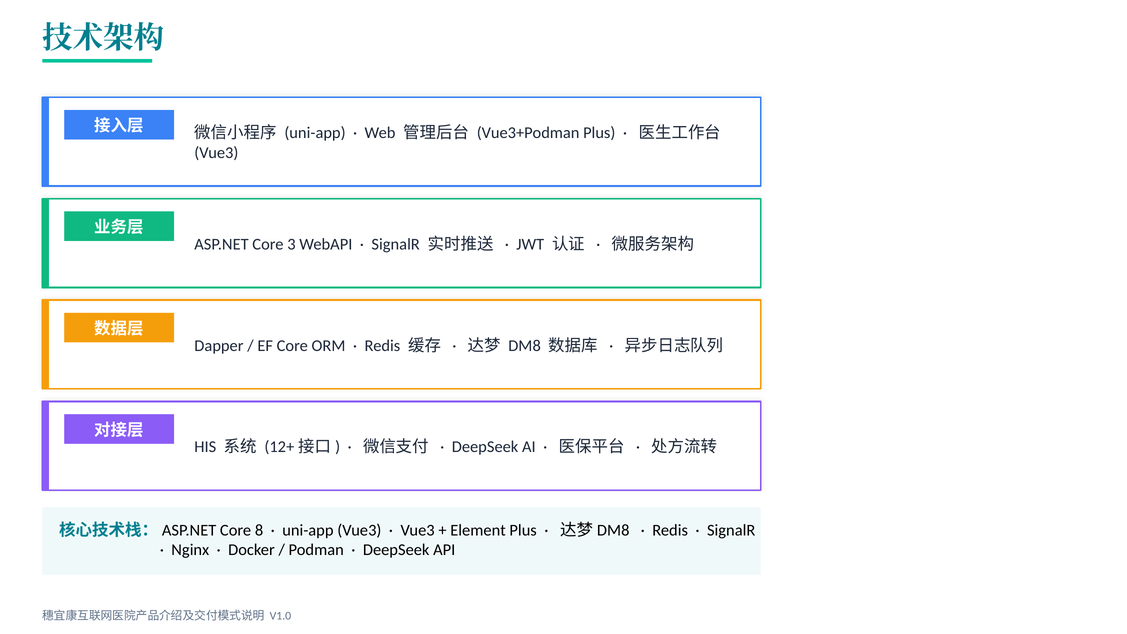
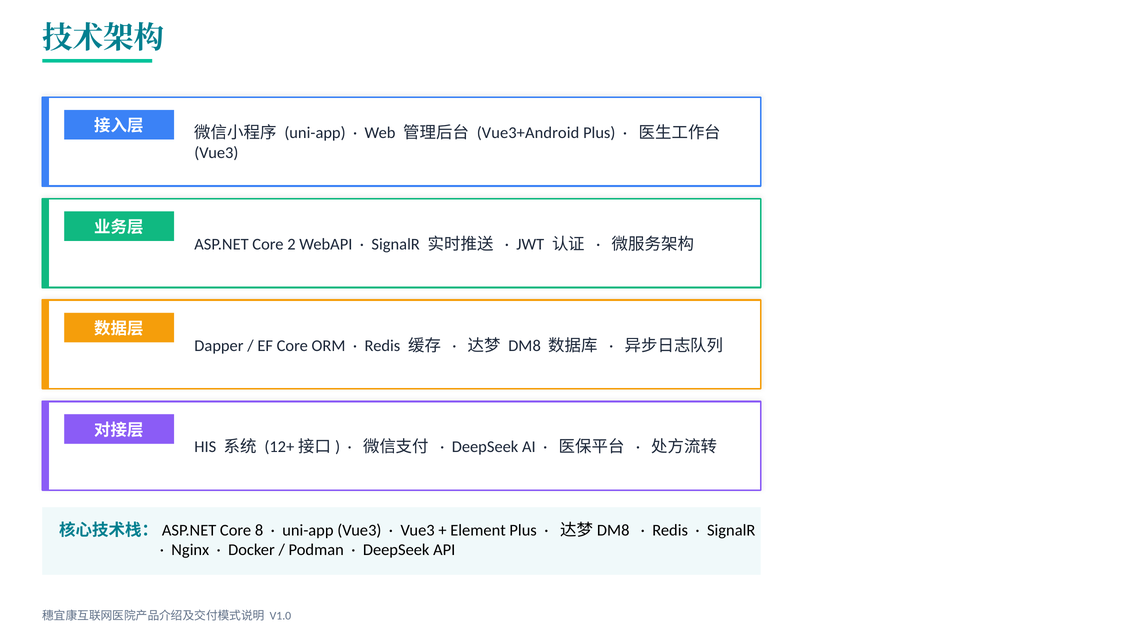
Vue3+Podman: Vue3+Podman -> Vue3+Android (528, 133)
3: 3 -> 2 (291, 244)
